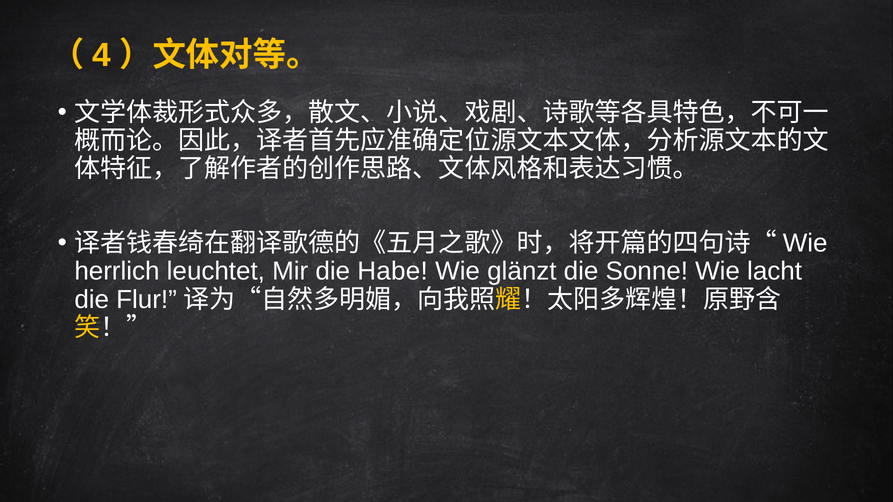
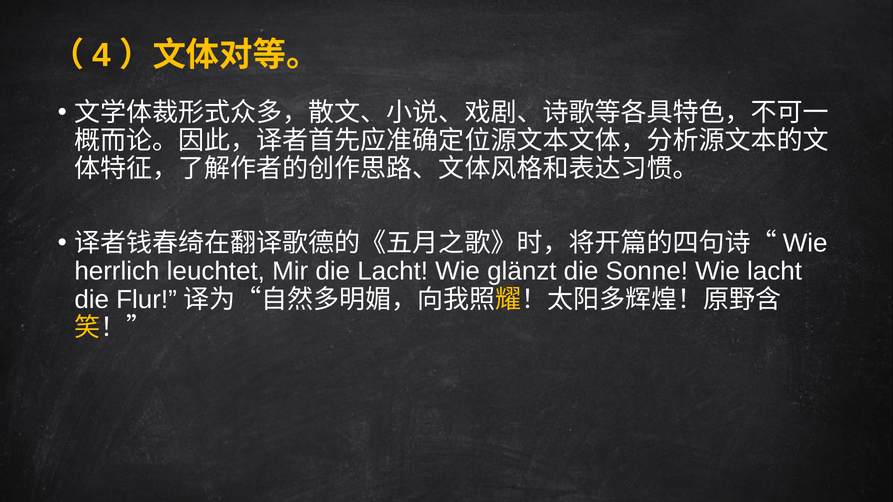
die Habe: Habe -> Lacht (393, 272)
